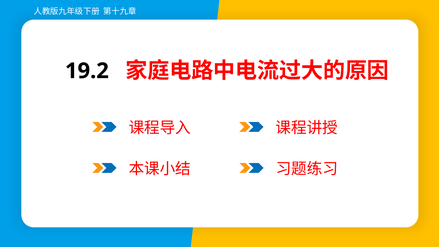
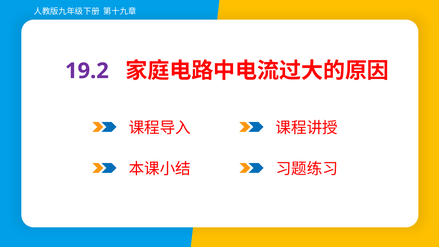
19.2 colour: black -> purple (87, 71)
